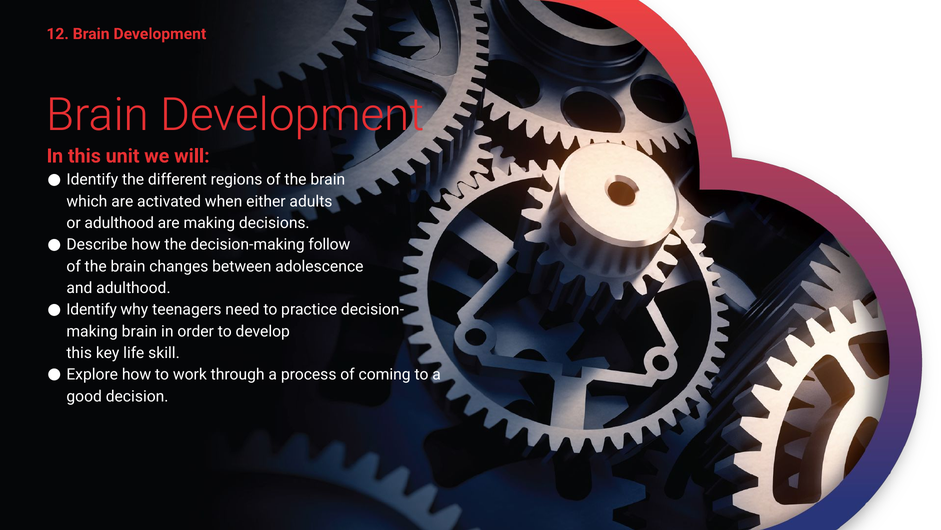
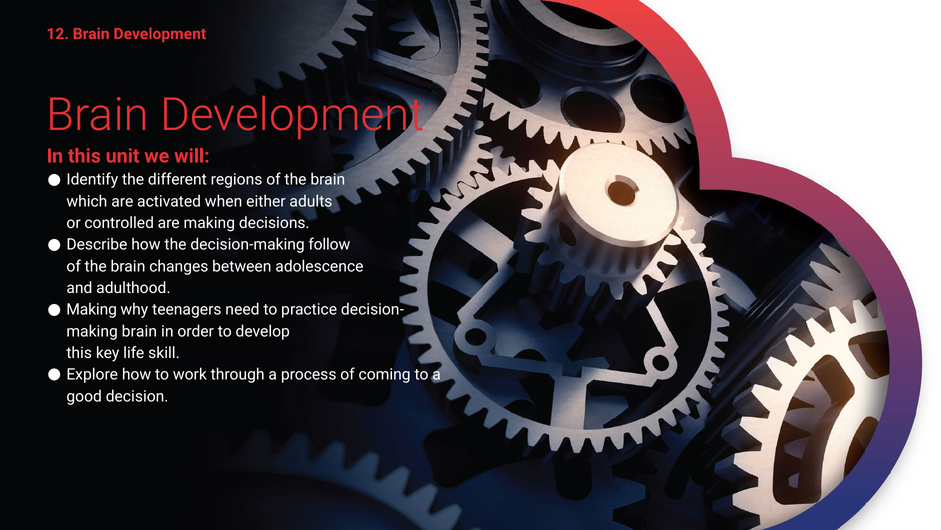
or adulthood: adulthood -> controlled (119, 223)
Identify: Identify -> Making (92, 309)
